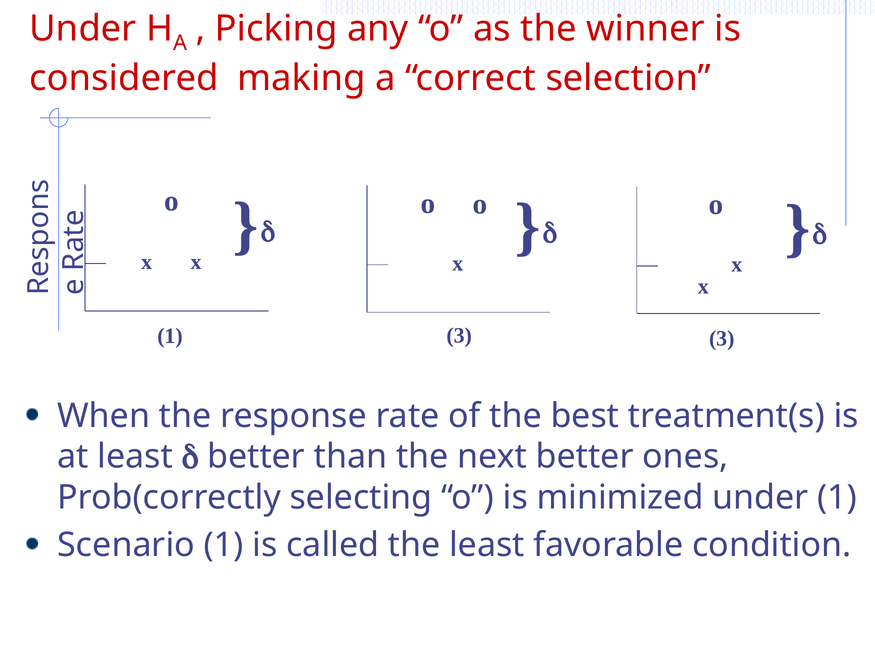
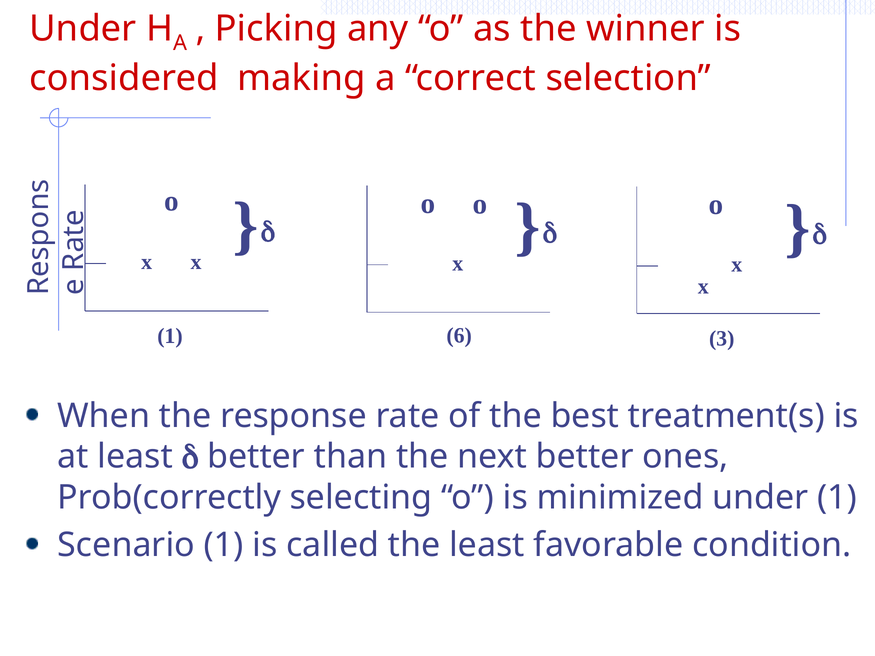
1 3: 3 -> 6 (459, 336)
